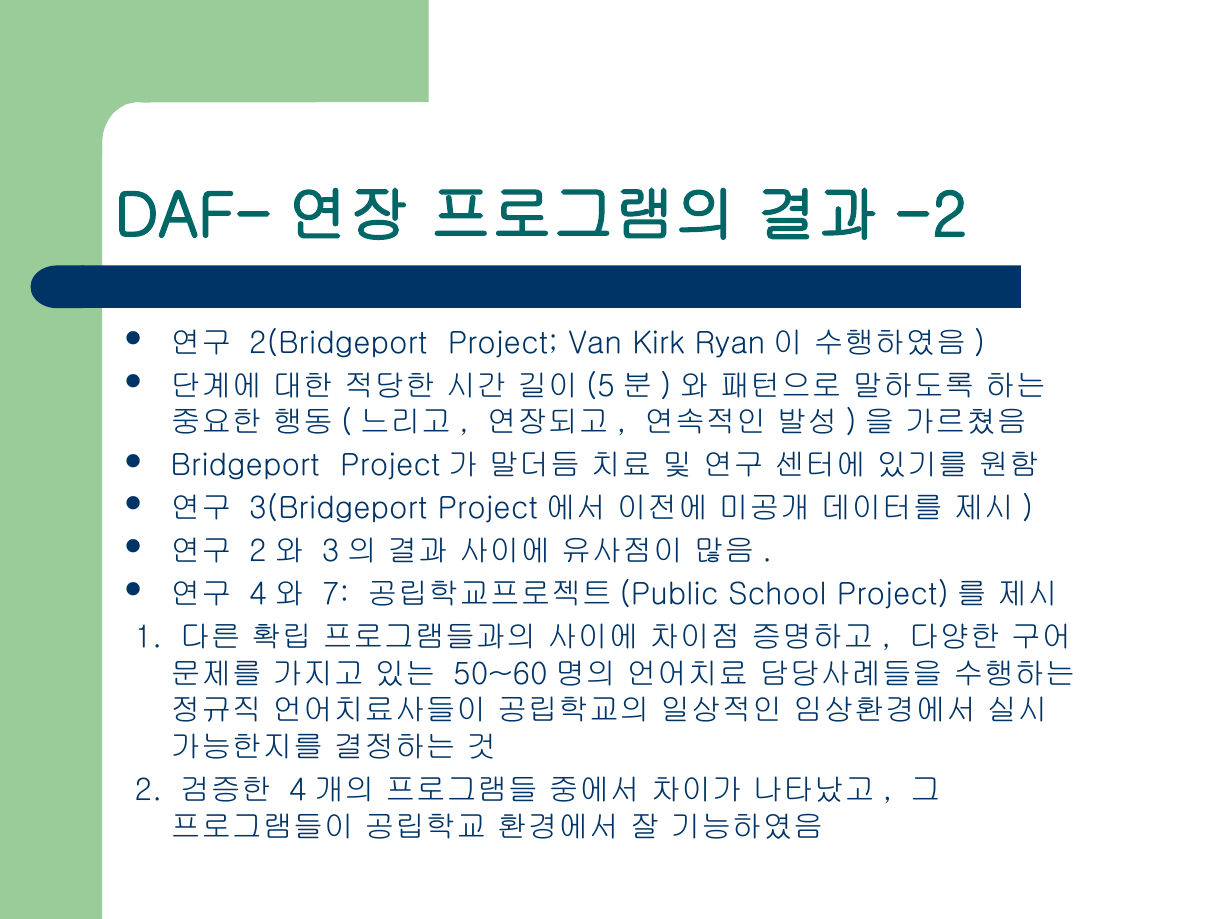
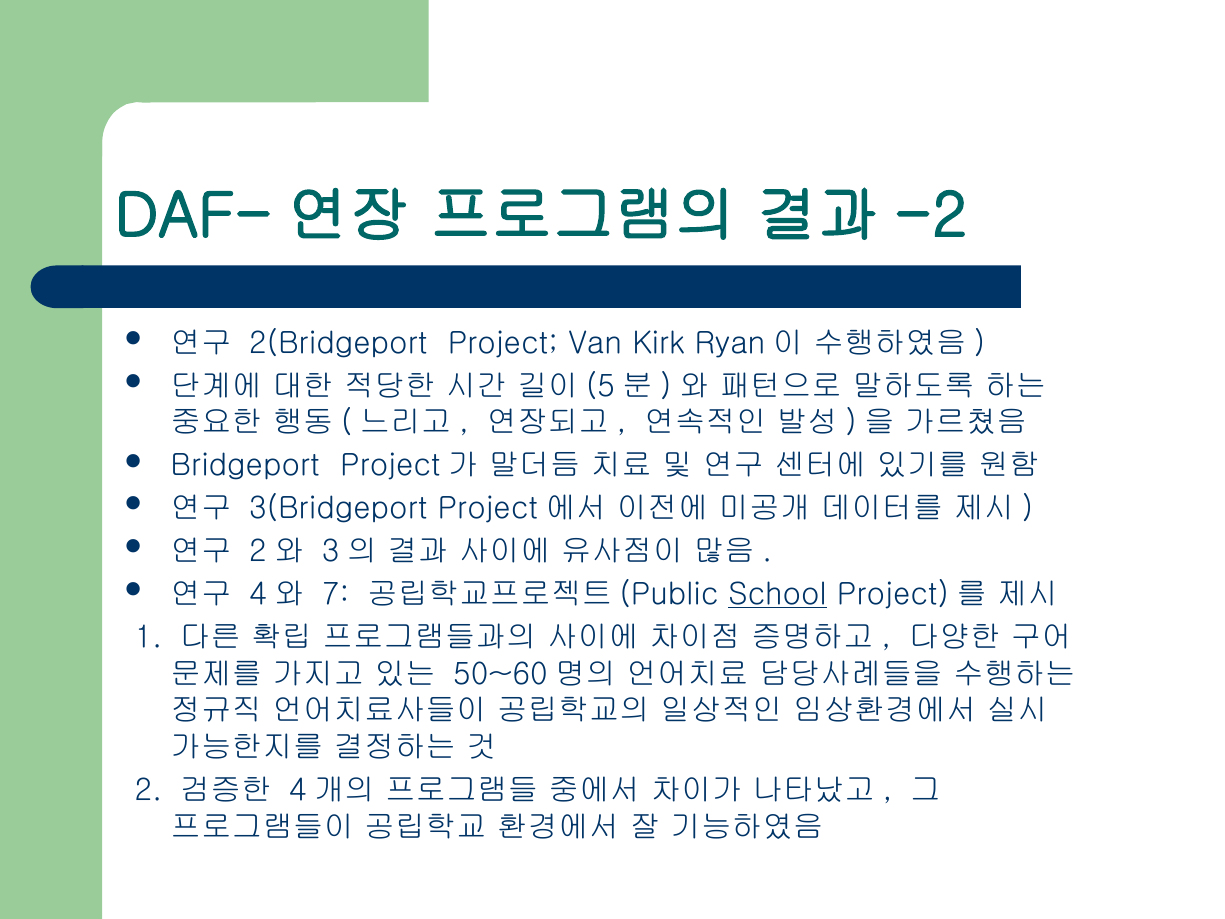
School underline: none -> present (778, 594)
